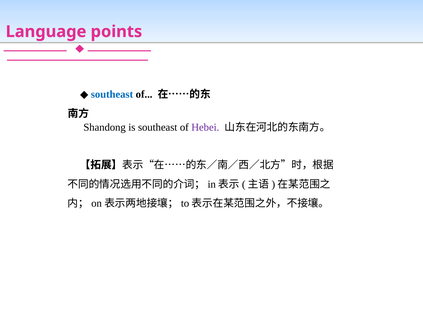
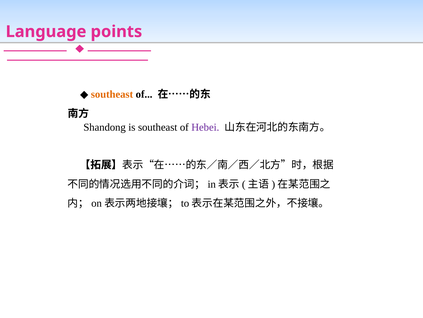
southeast colour: blue -> orange (112, 94)
